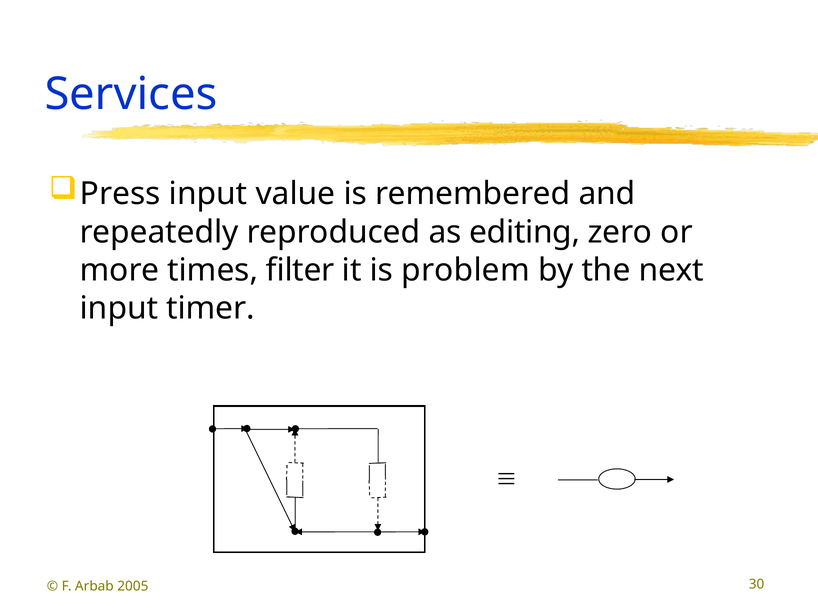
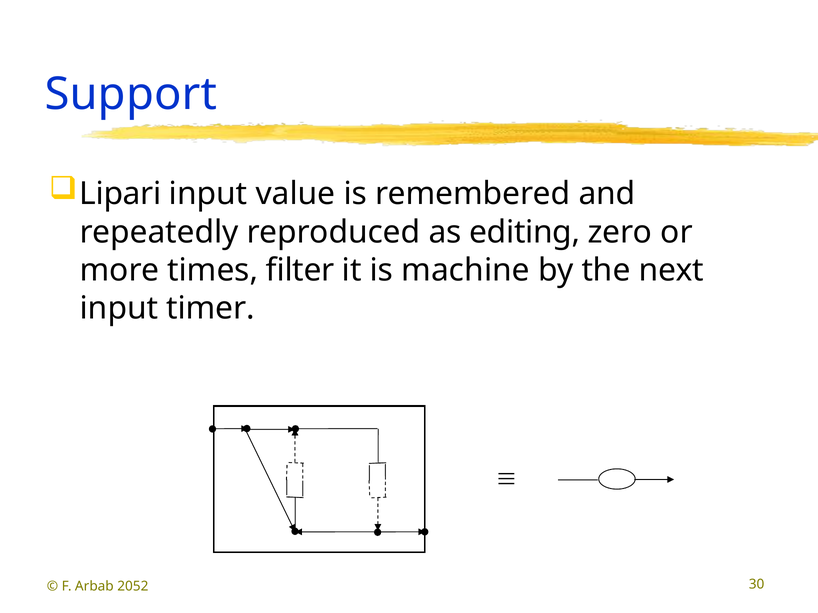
Services: Services -> Support (131, 95)
Press: Press -> Lipari (120, 194)
problem: problem -> machine (466, 271)
2005: 2005 -> 2052 (133, 587)
